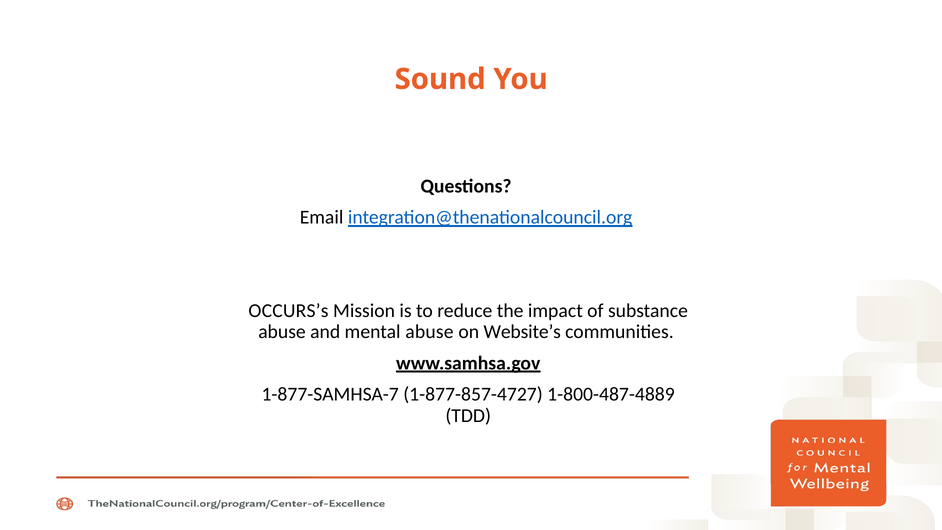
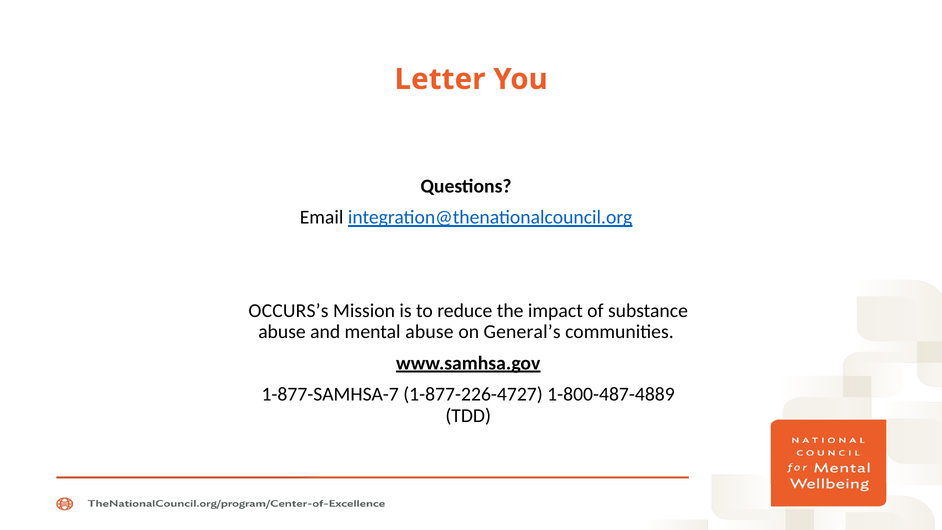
Sound: Sound -> Letter (440, 79)
Website’s: Website’s -> General’s (522, 332)
1-877-857-4727: 1-877-857-4727 -> 1-877-226-4727 (473, 394)
